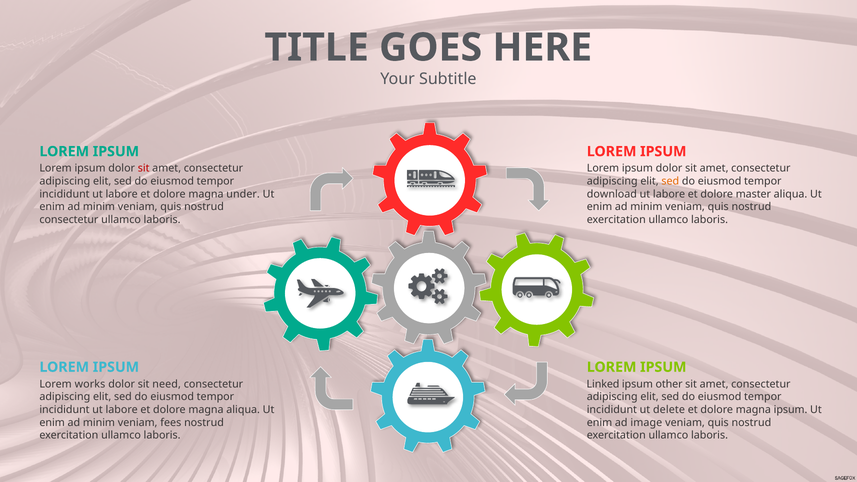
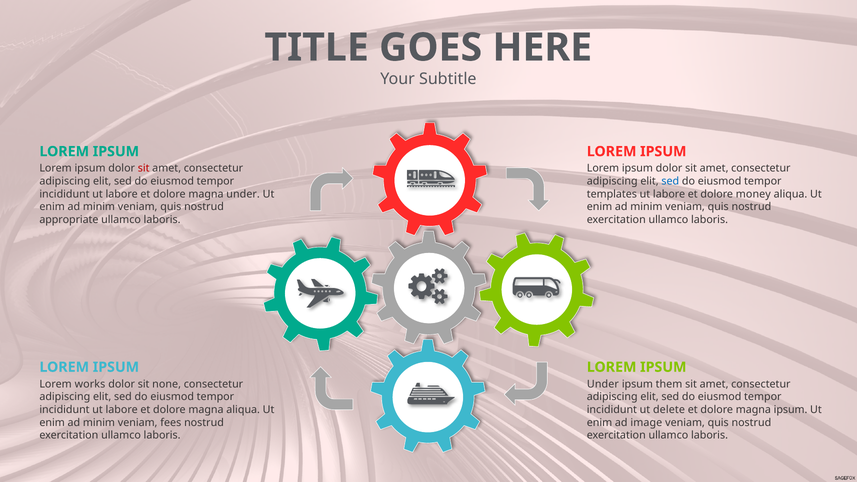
sed colour: orange -> blue (670, 181)
download: download -> templates (612, 194)
master: master -> money (753, 194)
consectetur: consectetur -> appropriate (69, 220)
need: need -> none (167, 384)
Linked: Linked -> Under (603, 384)
other: other -> them (669, 384)
